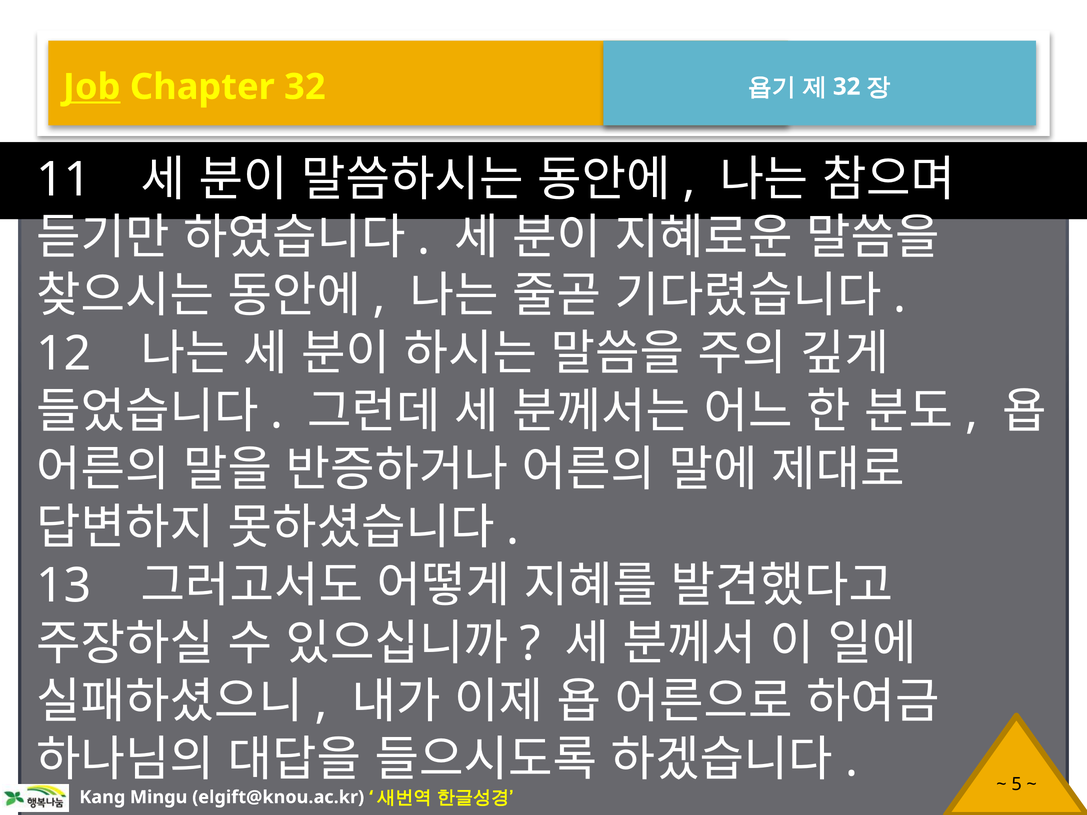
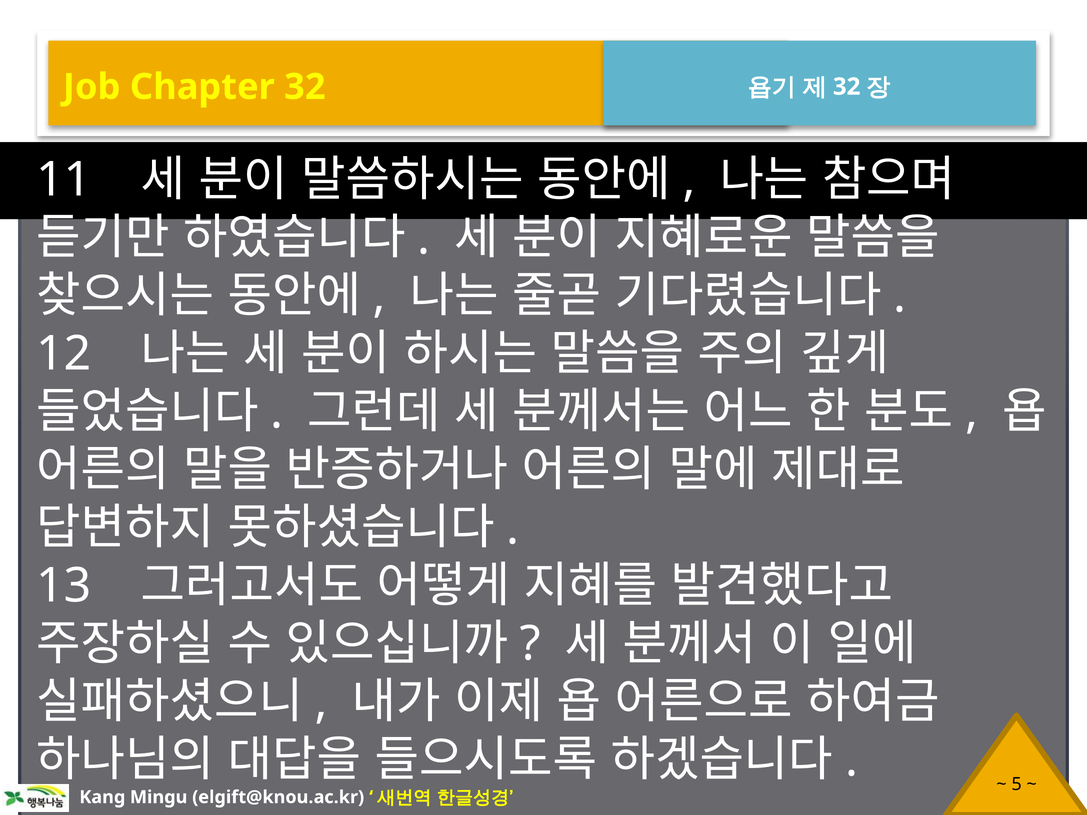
Job underline: present -> none (92, 87)
